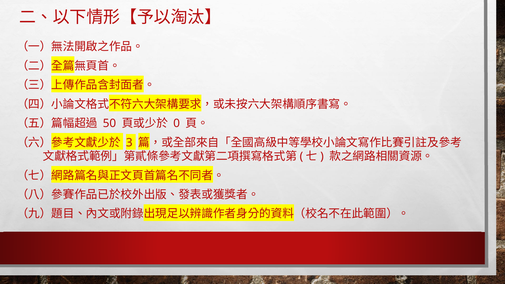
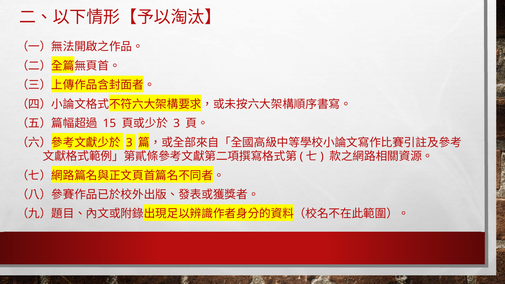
50: 50 -> 15 (109, 123)
0: 0 -> 3 (177, 123)
